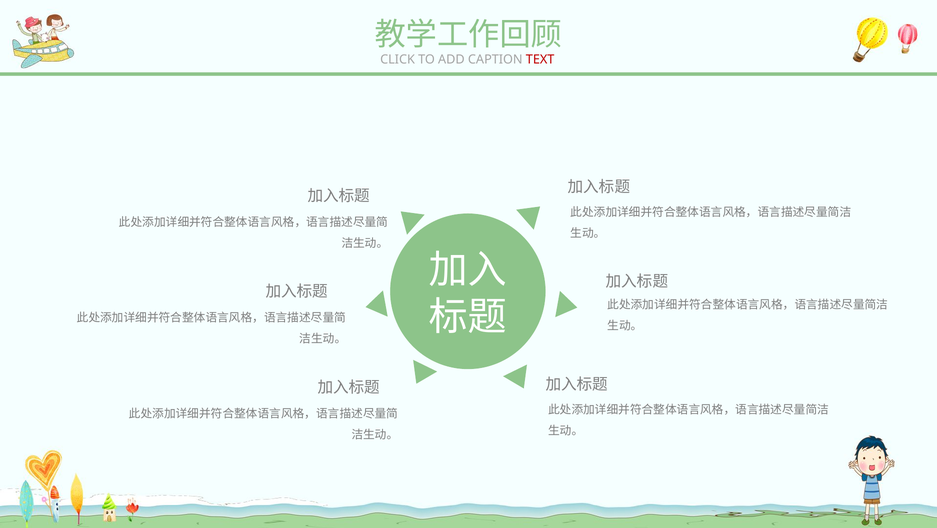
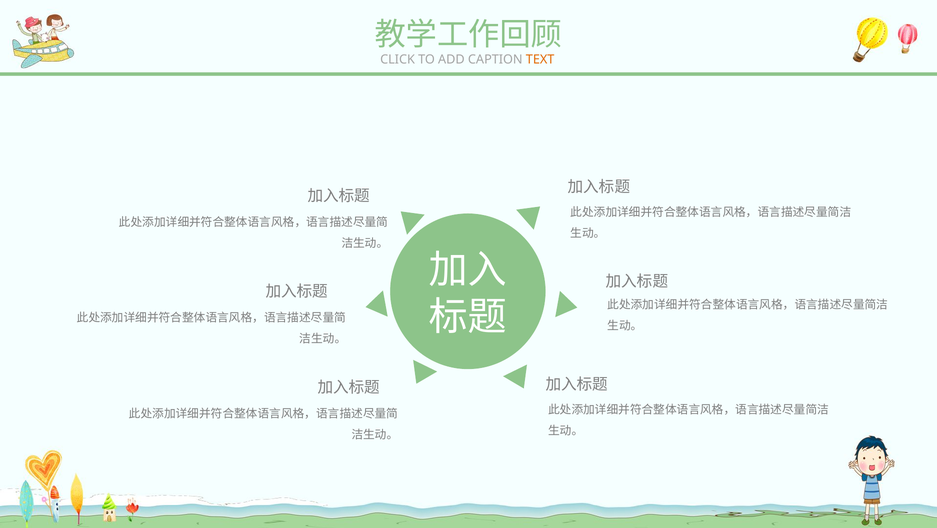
TEXT colour: red -> orange (540, 60)
